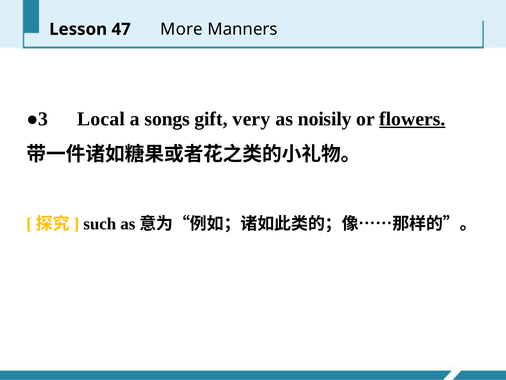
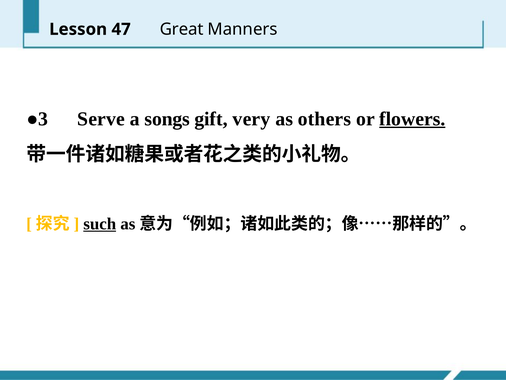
More: More -> Great (182, 29)
Local: Local -> Serve (101, 119)
noisily: noisily -> others (325, 119)
such underline: none -> present (100, 224)
